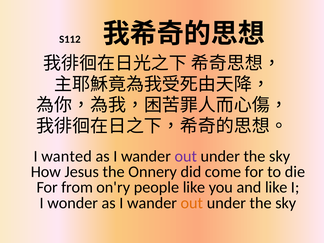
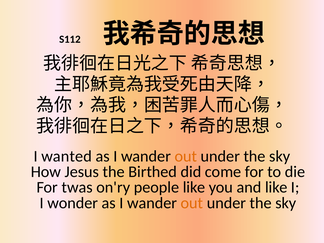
out colour: purple -> orange (186, 156)
Onnery: Onnery -> Birthed (153, 172)
from: from -> twas (77, 187)
